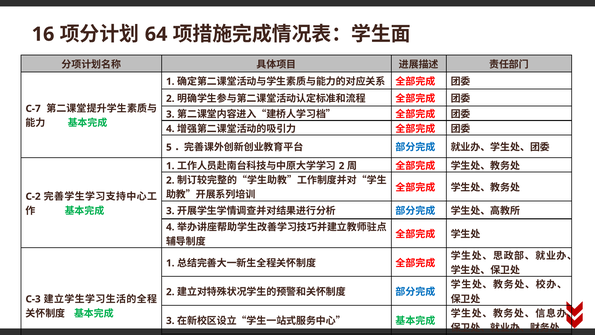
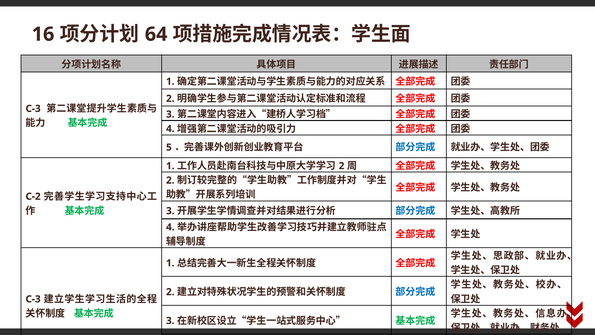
C-7: C-7 -> C-3 (33, 109)
